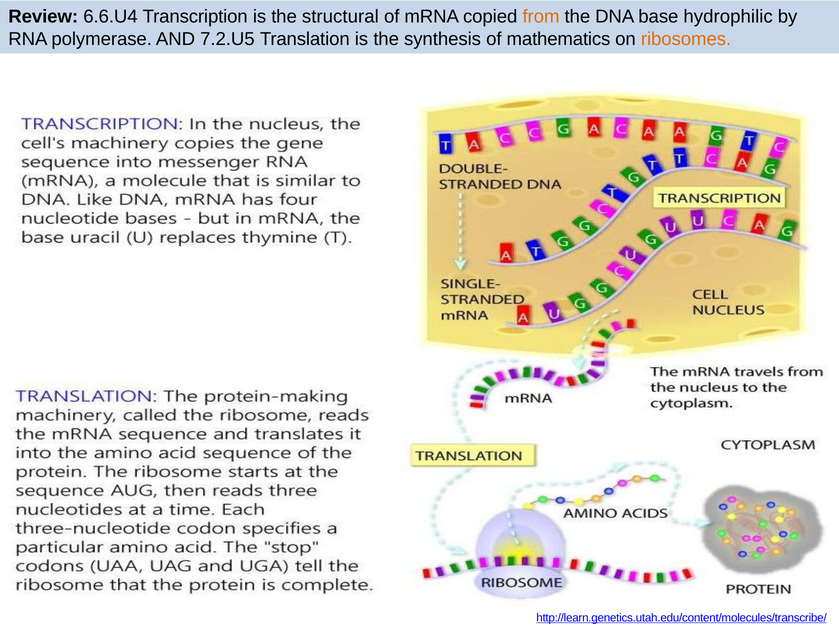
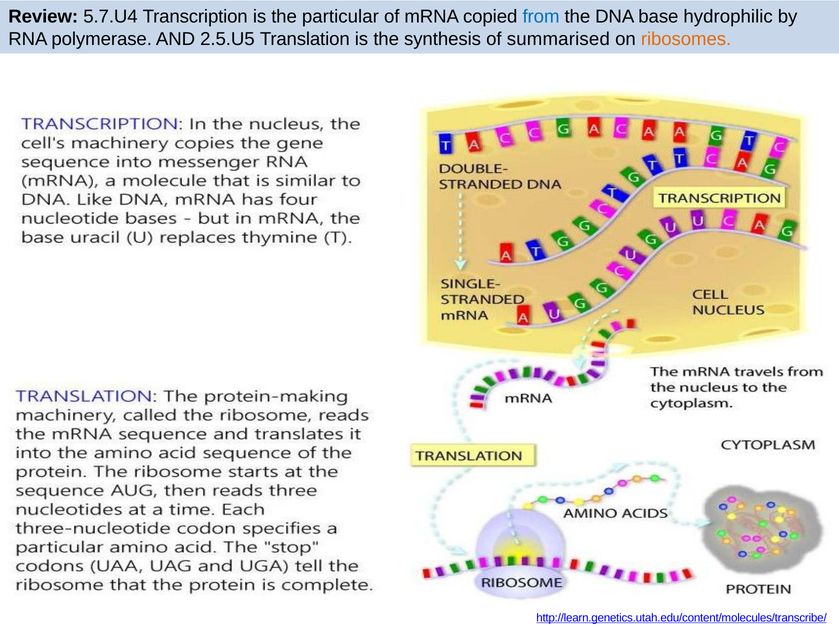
6.6.U4: 6.6.U4 -> 5.7.U4 (110, 17)
structural: structural -> particular (340, 17)
from colour: orange -> blue (541, 17)
7.2.U5: 7.2.U5 -> 2.5.U5 (227, 39)
mathematics: mathematics -> summarised (558, 39)
